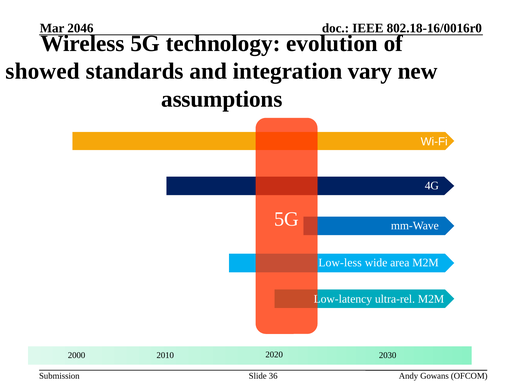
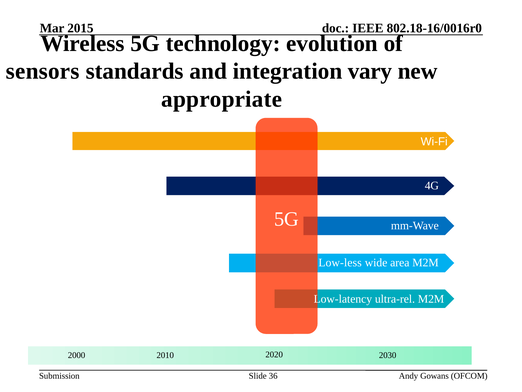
2046: 2046 -> 2015 (80, 28)
showed: showed -> sensors (43, 71)
assumptions: assumptions -> appropriate (222, 99)
